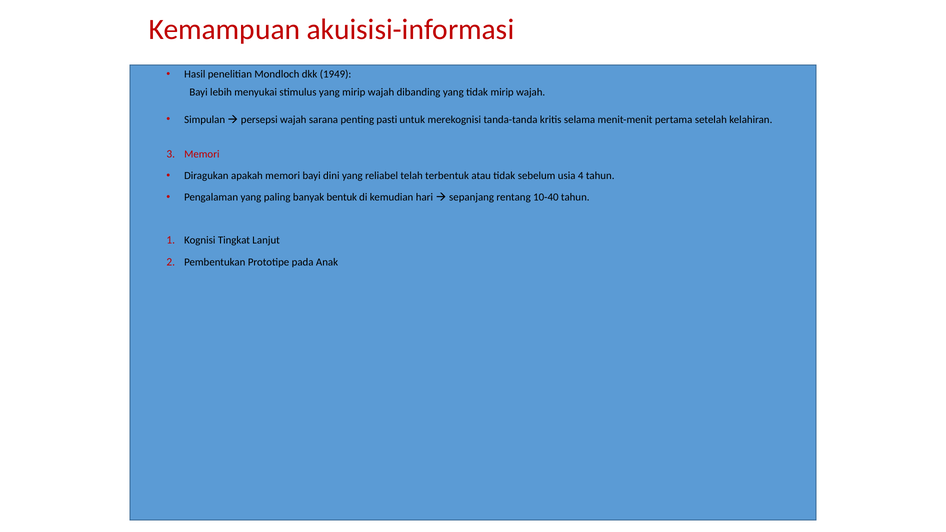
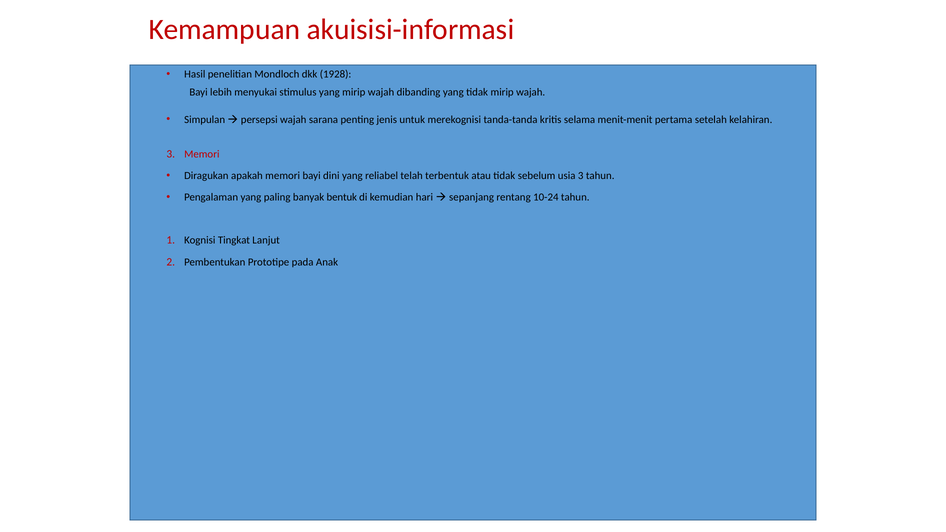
1949: 1949 -> 1928 (336, 74)
pasti: pasti -> jenis (387, 119)
usia 4: 4 -> 3 (581, 176)
10-40: 10-40 -> 10-24 (546, 197)
